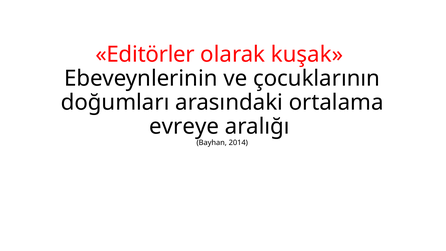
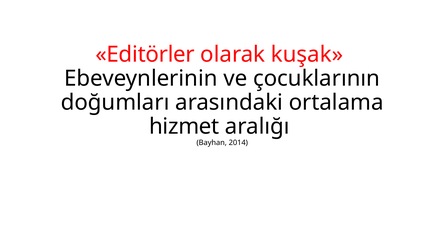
evreye: evreye -> hizmet (184, 127)
